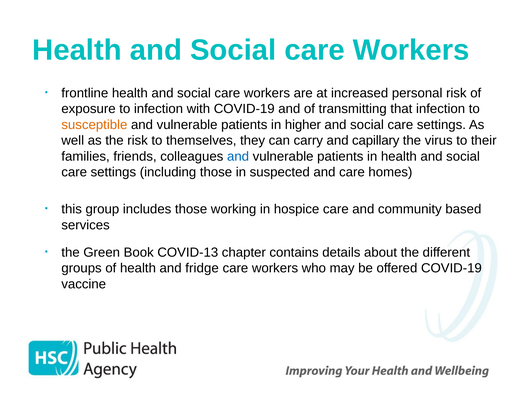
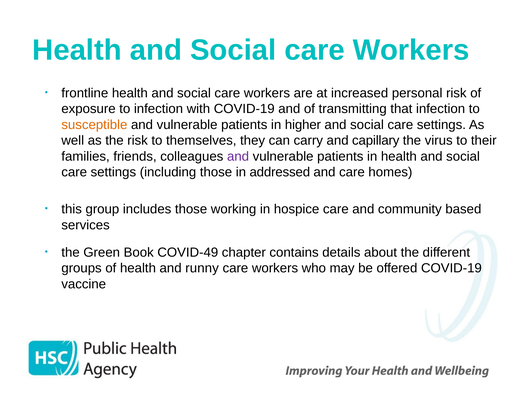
and colour: blue -> purple (238, 156)
suspected: suspected -> addressed (280, 172)
COVID-13: COVID-13 -> COVID-49 (188, 252)
fridge: fridge -> runny (202, 268)
